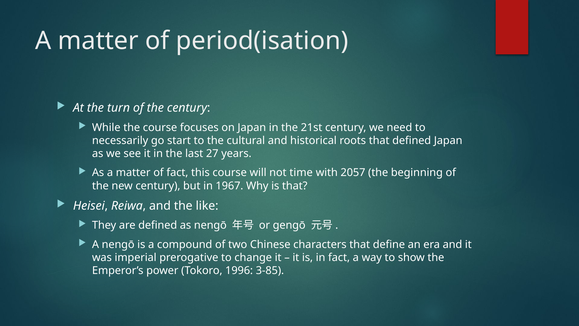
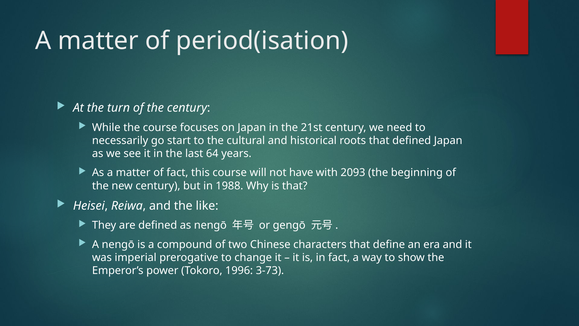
27: 27 -> 64 (212, 154)
time: time -> have (301, 173)
2057: 2057 -> 2093 (353, 173)
1967: 1967 -> 1988 (229, 186)
3-85: 3-85 -> 3-73 (270, 270)
